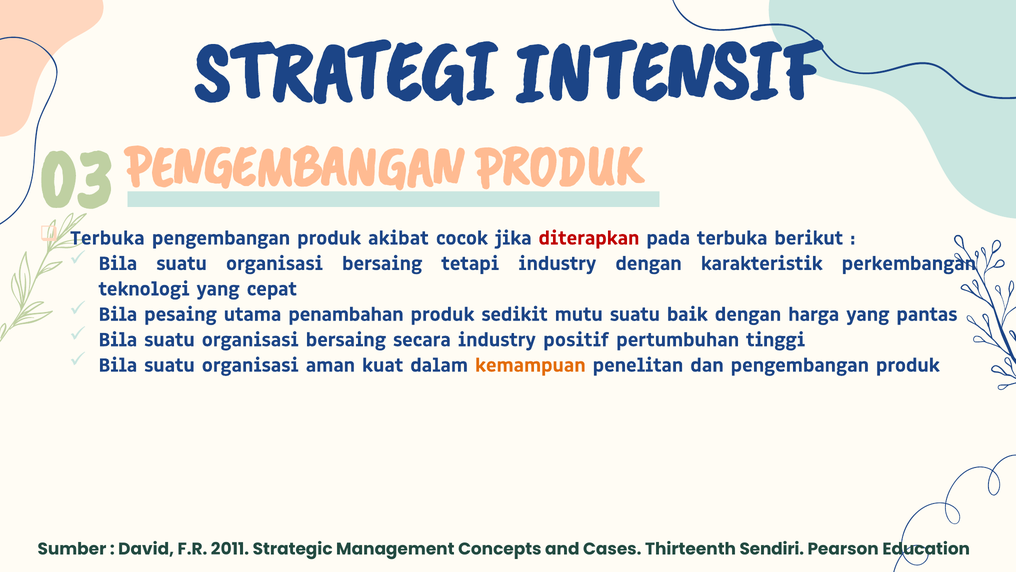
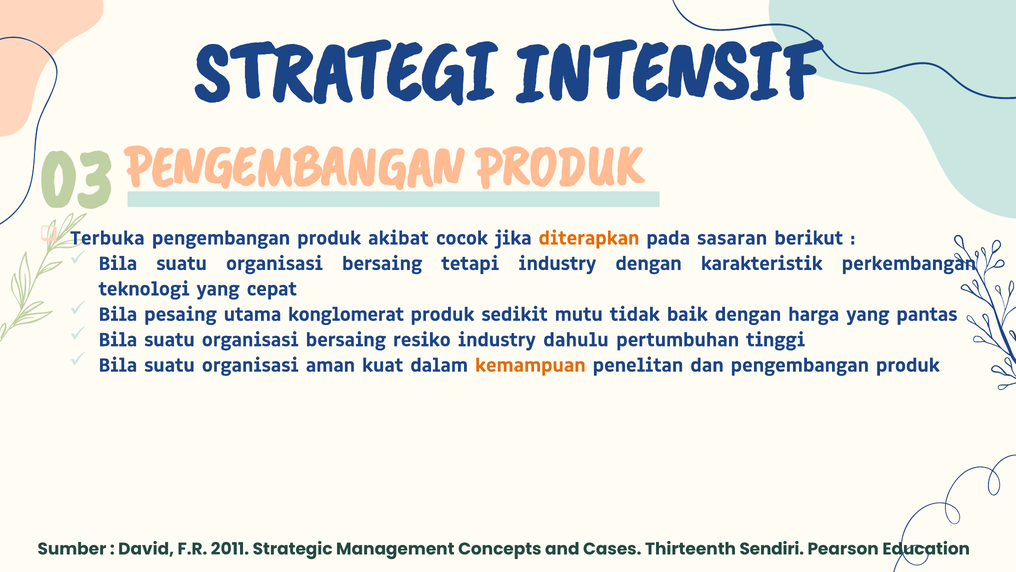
diterapkan colour: red -> orange (589, 237)
pada terbuka: terbuka -> sasaran (732, 237)
penambahan: penambahan -> konglomerat (346, 314)
mutu suatu: suatu -> tidak (635, 314)
secara: secara -> resiko (422, 339)
positif: positif -> dahulu (576, 339)
